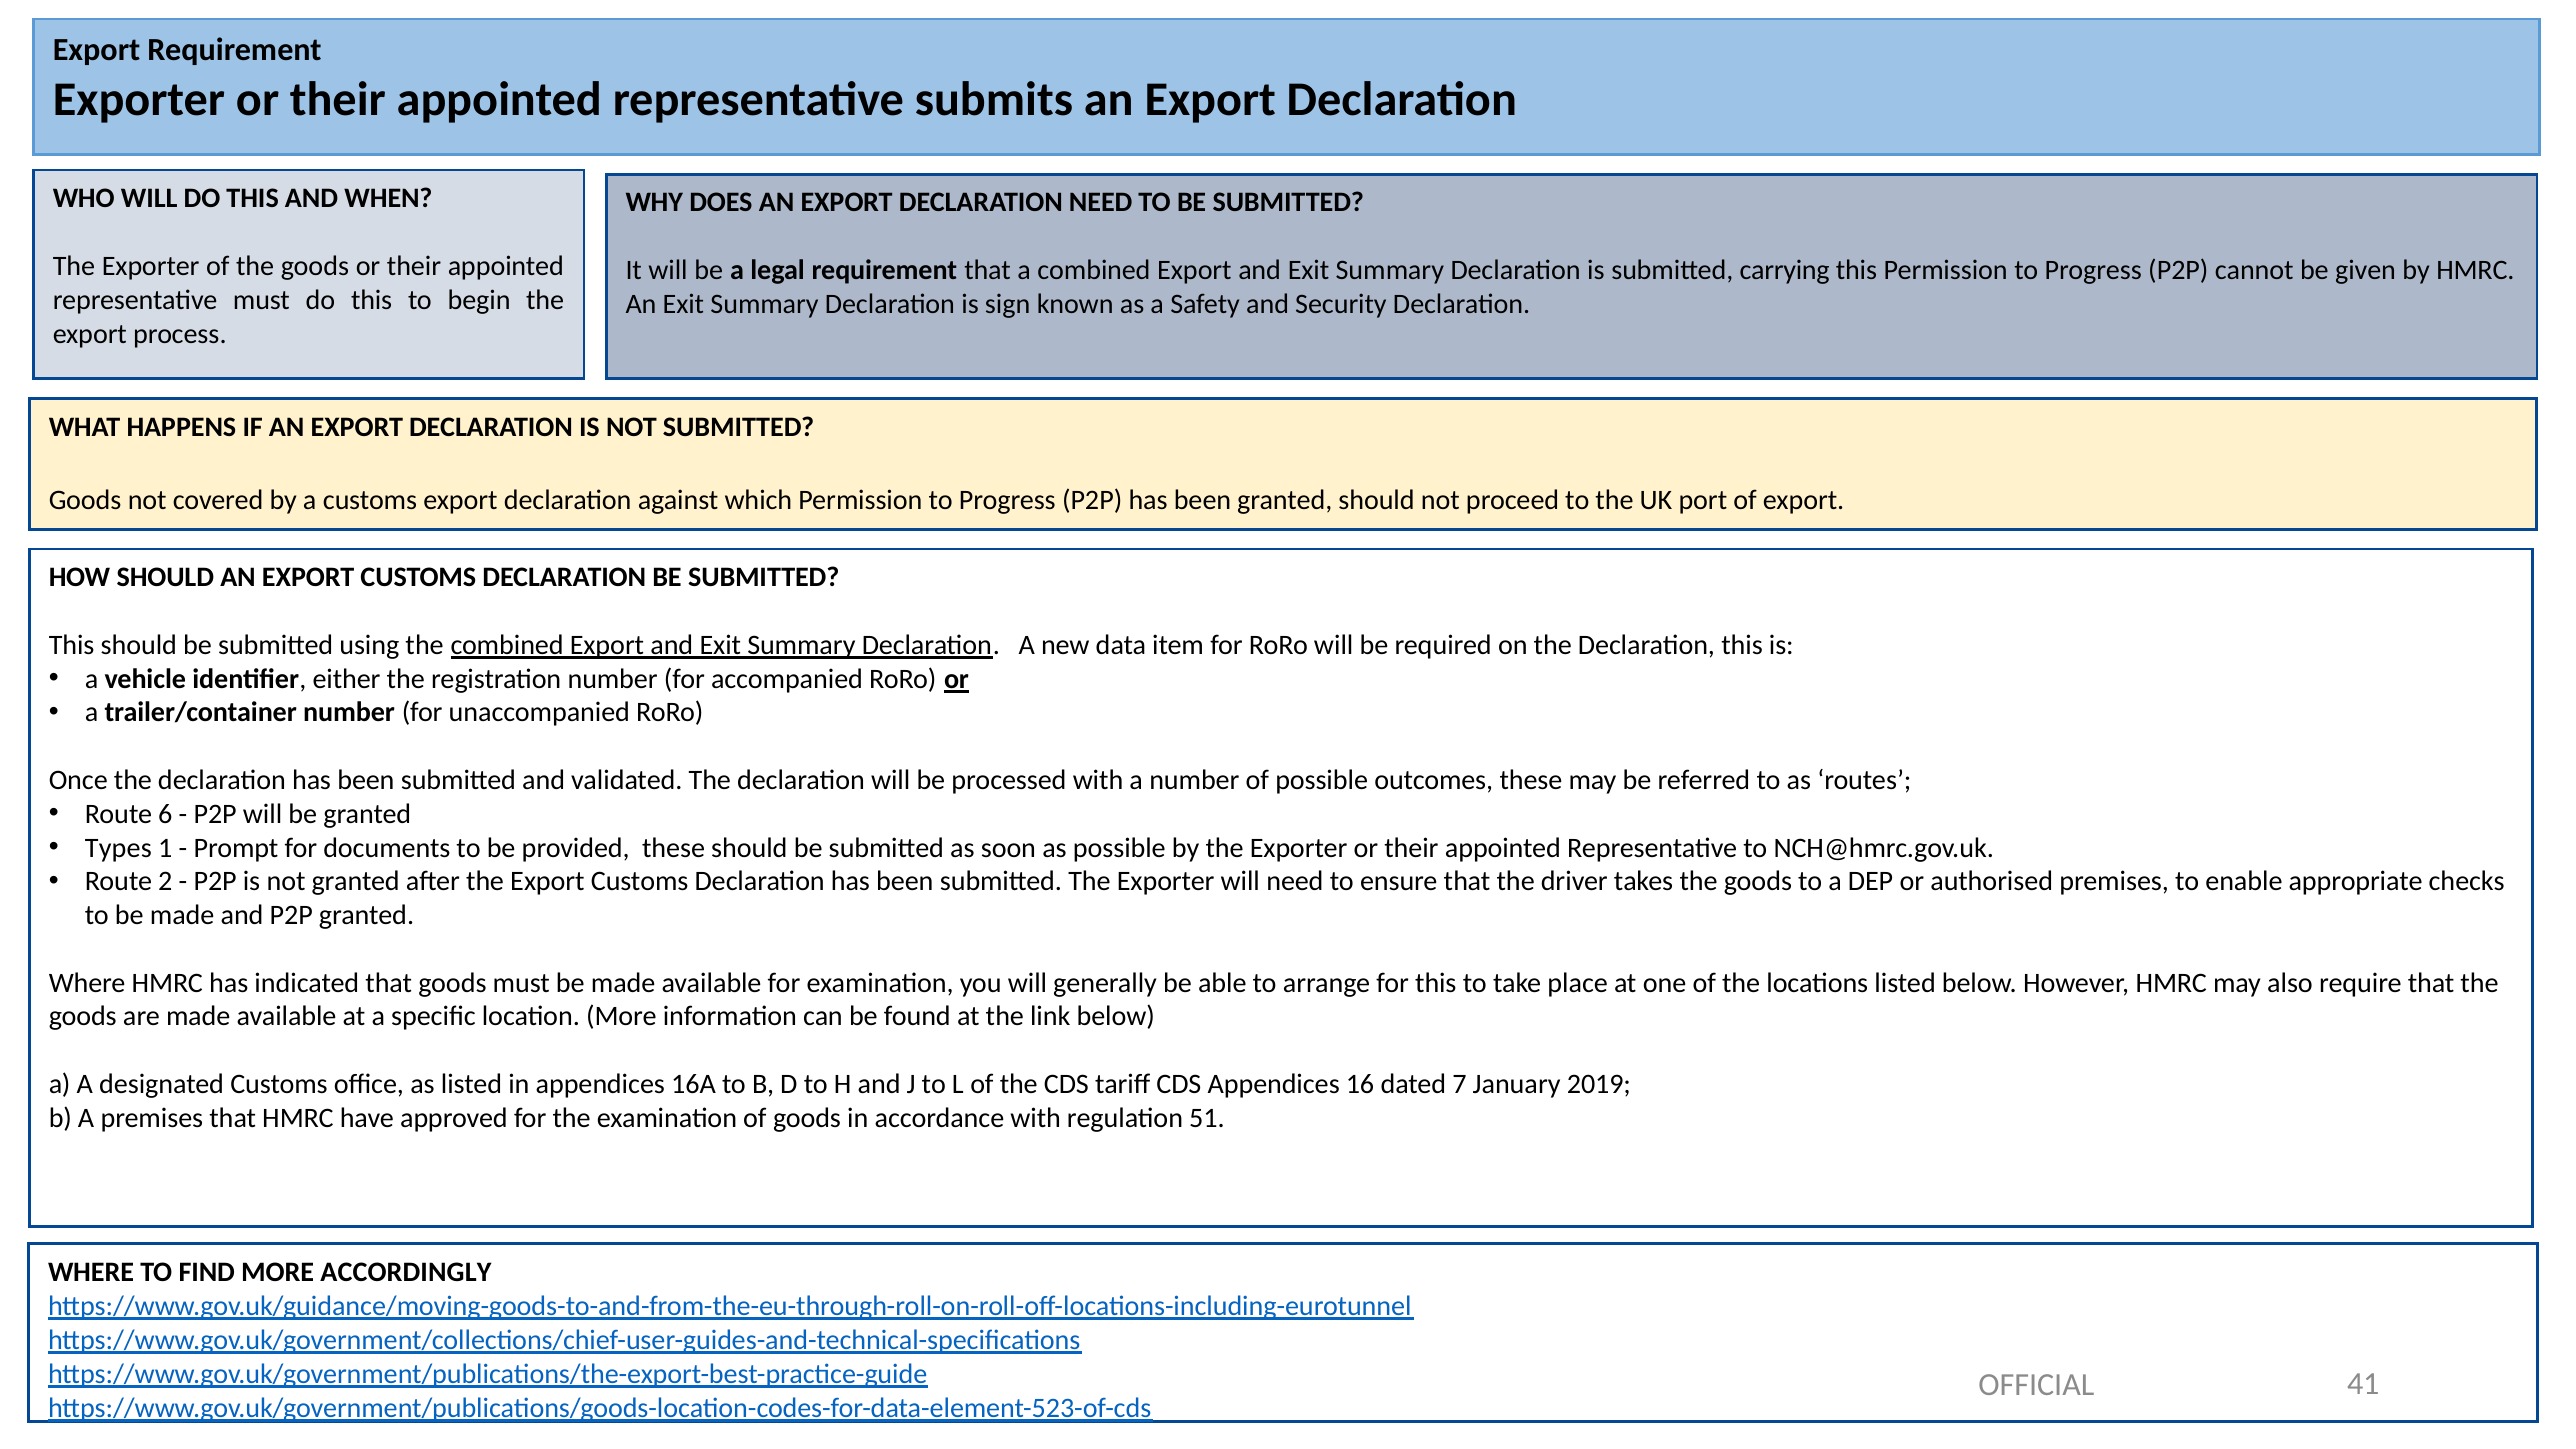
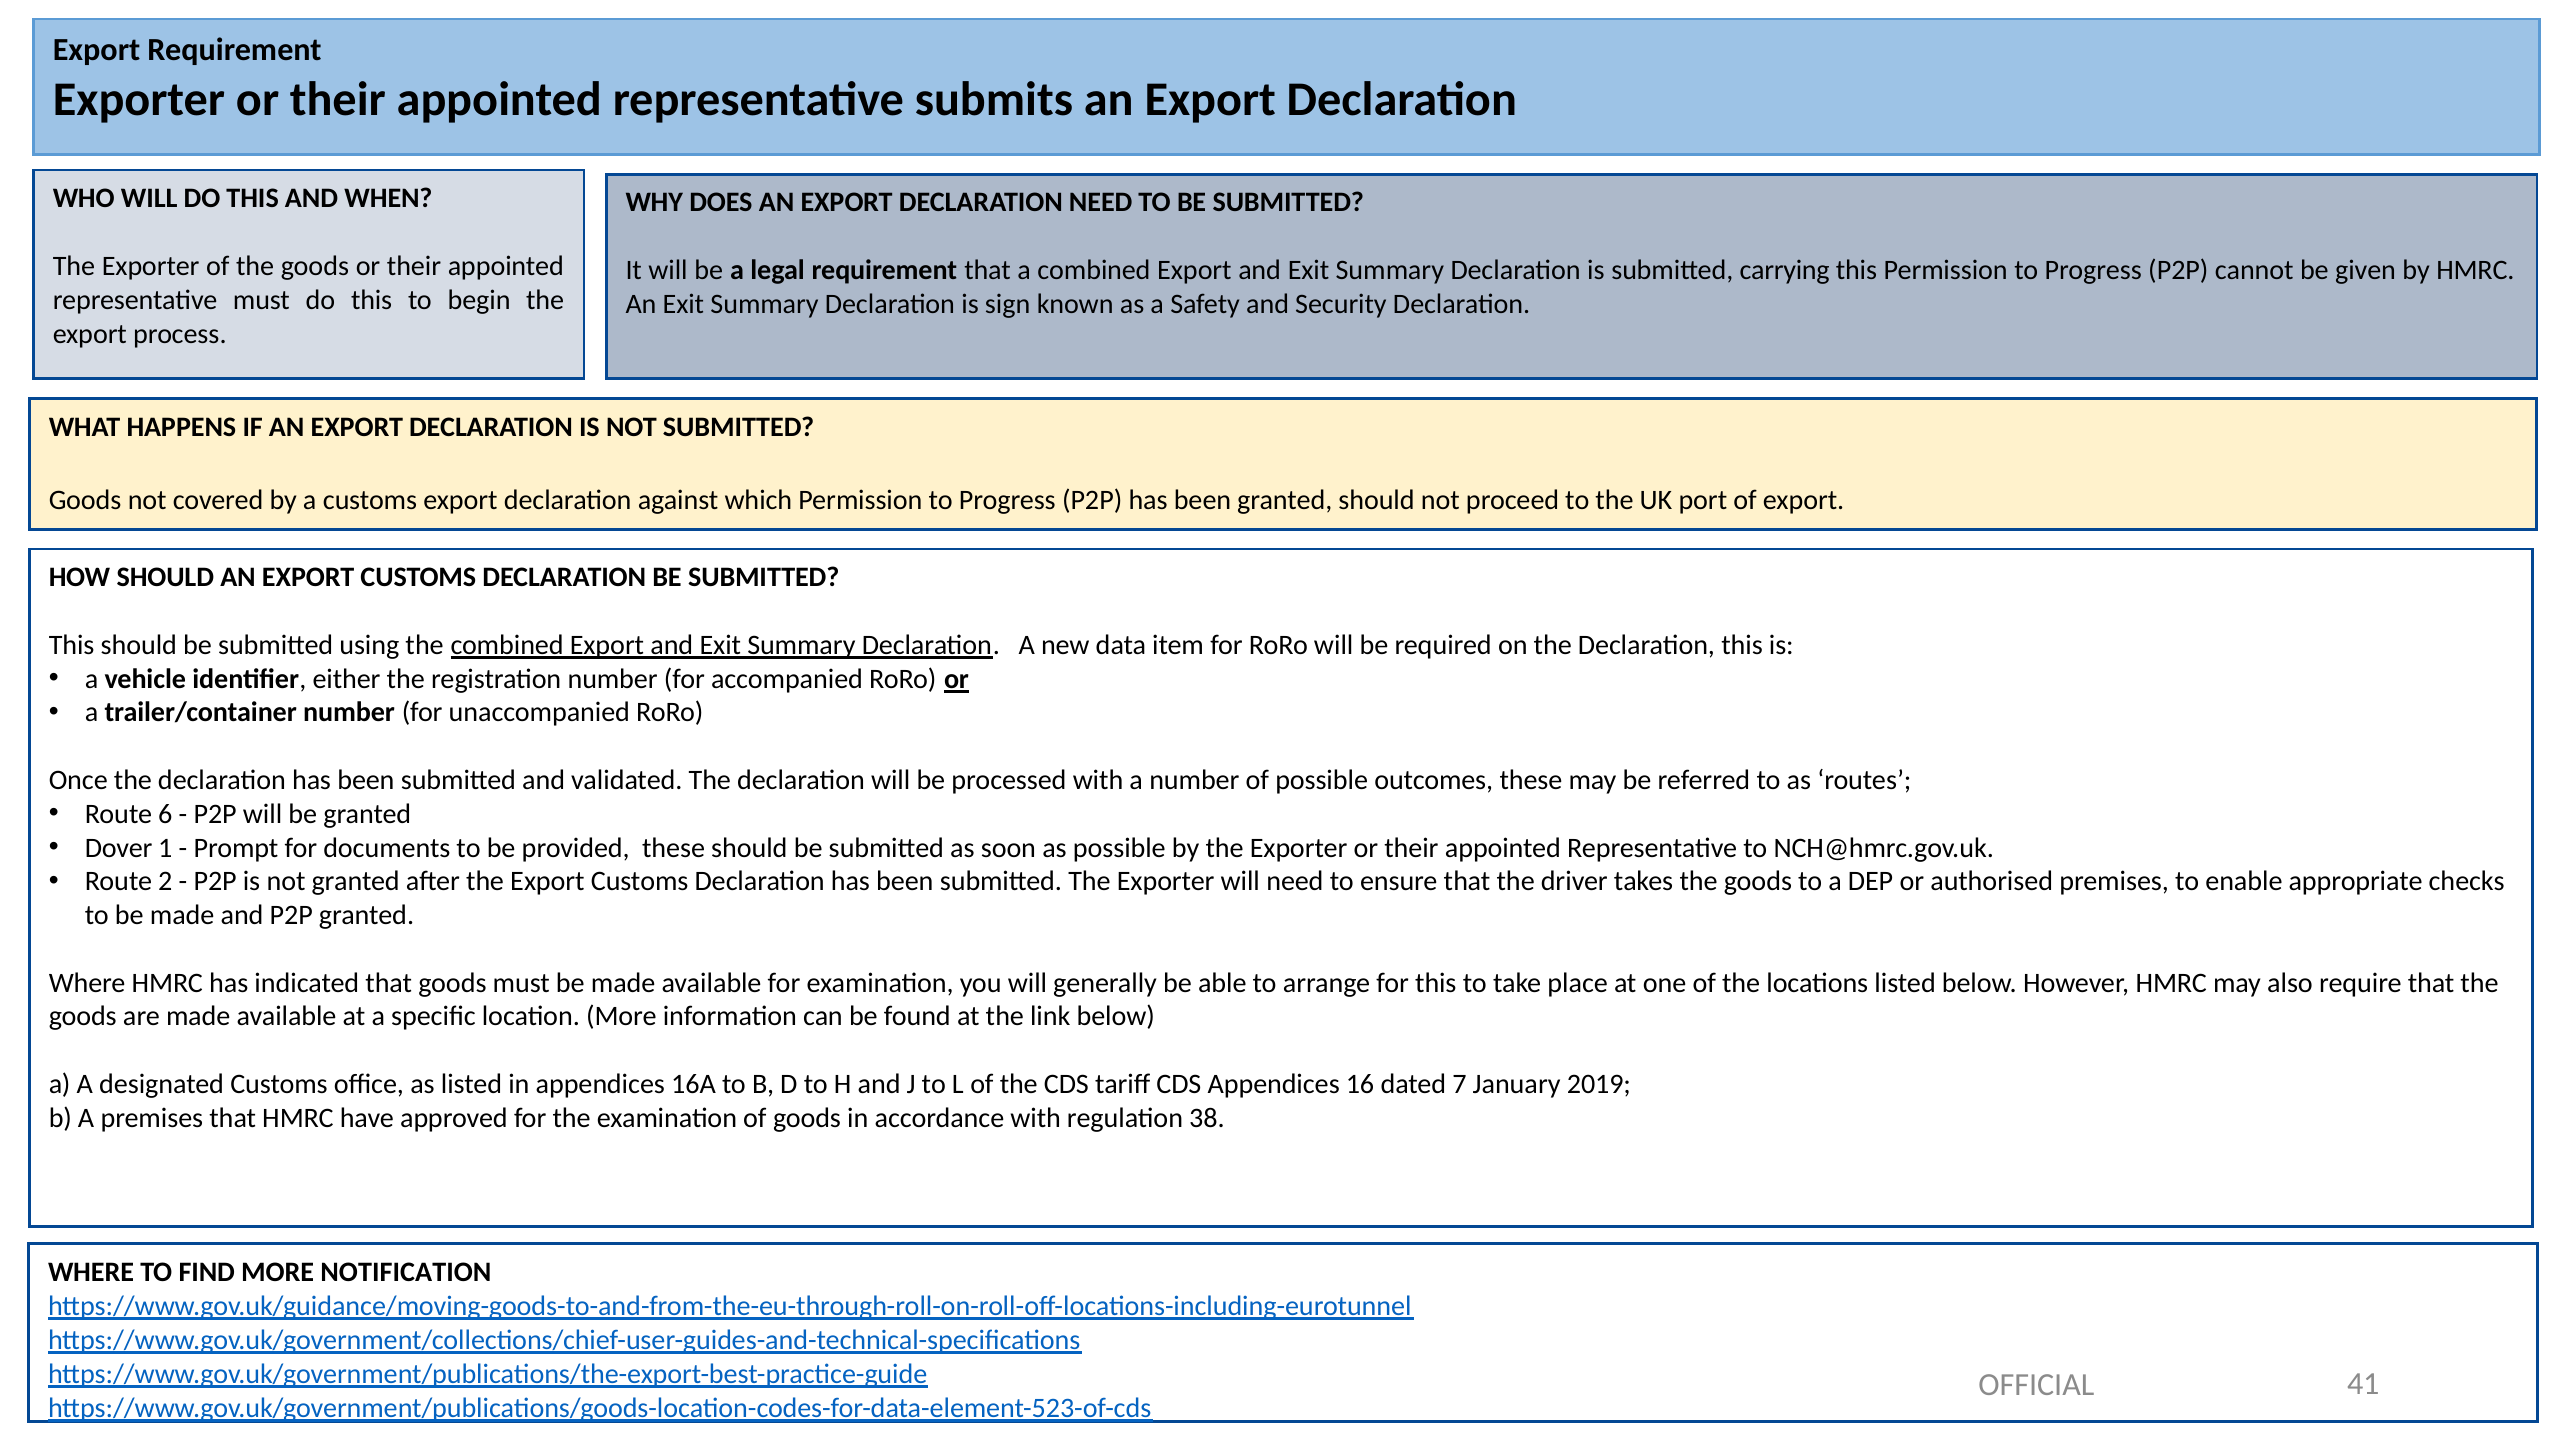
Types: Types -> Dover (119, 848)
51: 51 -> 38 (1207, 1118)
ACCORDINGLY: ACCORDINGLY -> NOTIFICATION (406, 1272)
